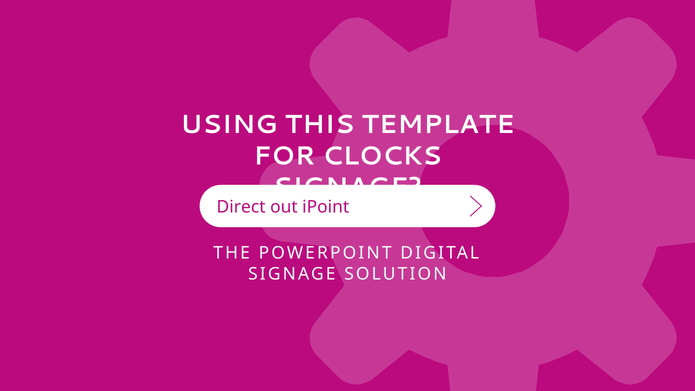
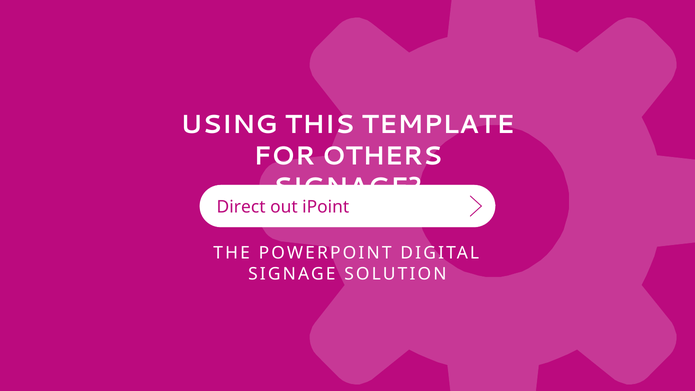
CLOCKS: CLOCKS -> OTHERS (382, 156)
